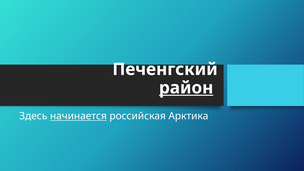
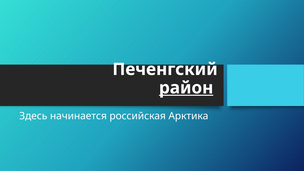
начинается underline: present -> none (78, 116)
